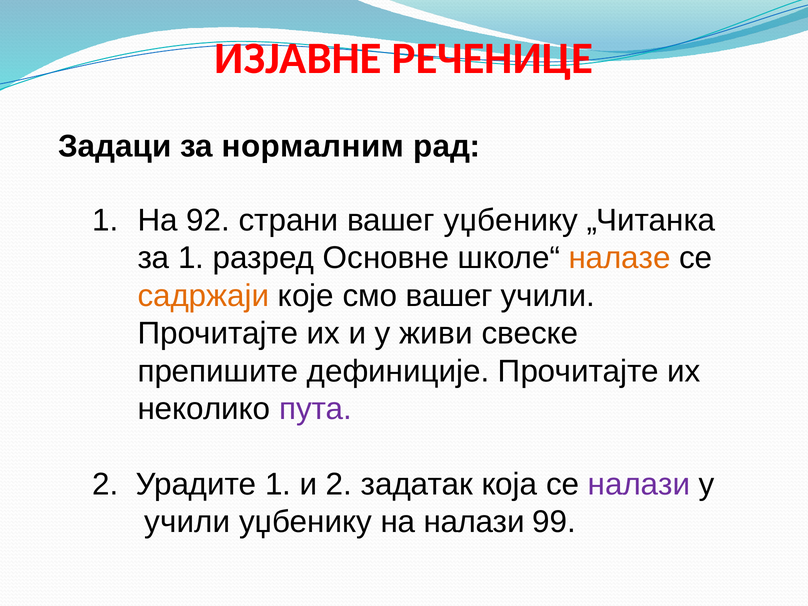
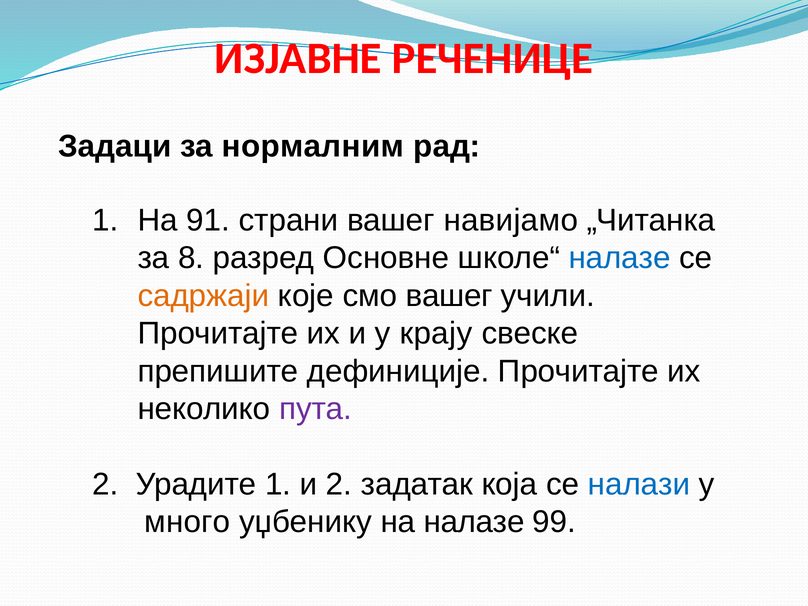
92: 92 -> 91 (208, 220)
вашег уџбенику: уџбенику -> навијамо (511, 220)
за 1: 1 -> 8 (191, 258)
налазе colour: orange -> blue (620, 258)
живи: живи -> крају (436, 333)
налази colour: purple -> blue (639, 484)
учили: учили -> много (187, 522)
на налази: налази -> налазе (474, 522)
